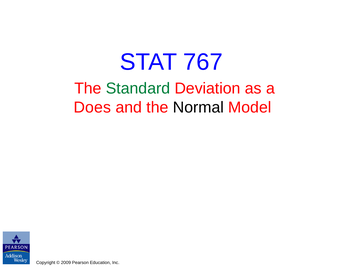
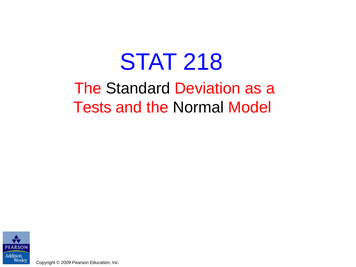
767: 767 -> 218 (203, 62)
Standard colour: green -> black (138, 89)
Does: Does -> Tests (92, 107)
